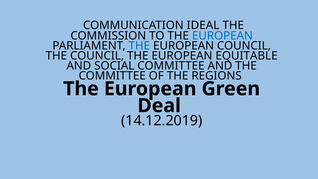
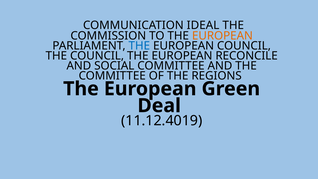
EUROPEAN colour: blue -> orange (222, 36)
EQUITABLE: EQUITABLE -> RECONCILE (247, 56)
14.12.2019: 14.12.2019 -> 11.12.4019 (162, 121)
